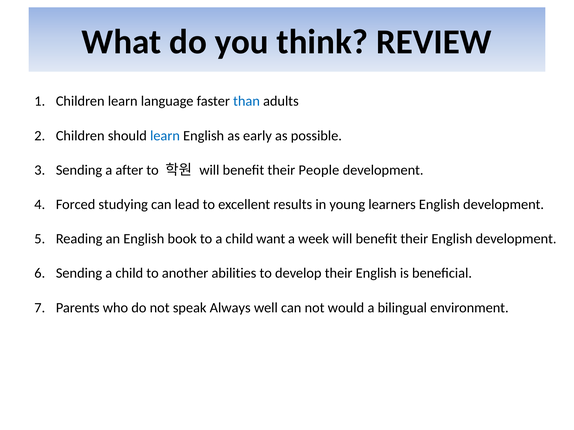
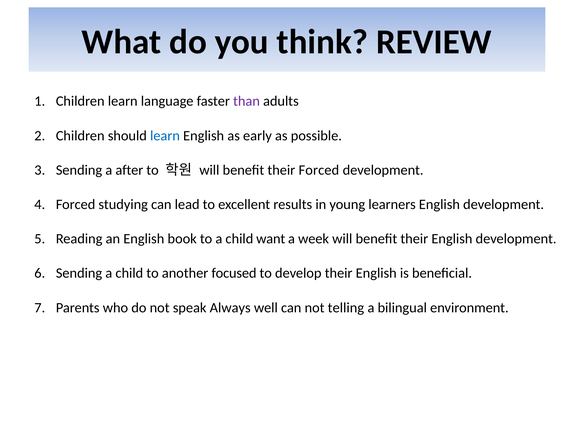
than colour: blue -> purple (247, 101)
their People: People -> Forced (319, 170)
abilities: abilities -> focused (234, 274)
would: would -> telling (346, 308)
